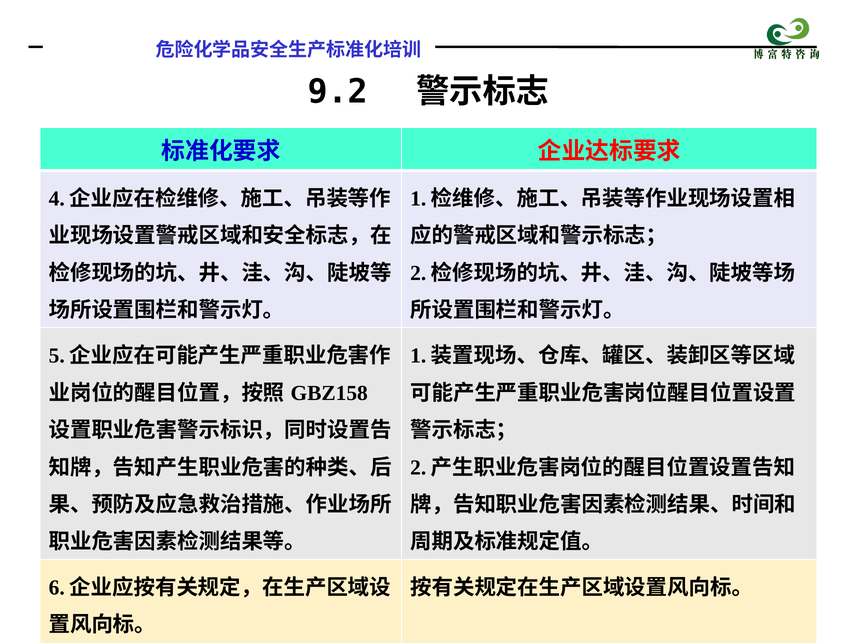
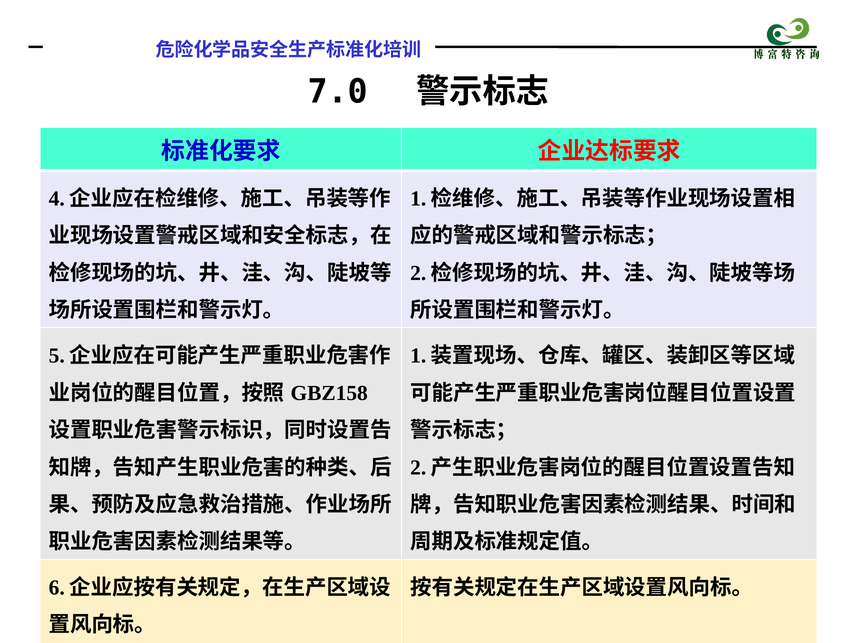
9.2: 9.2 -> 7.0 (338, 92)
